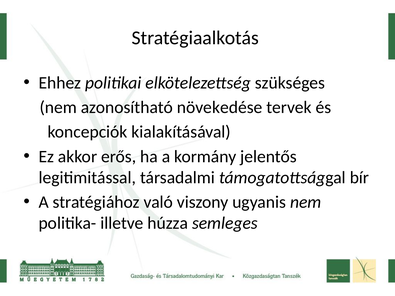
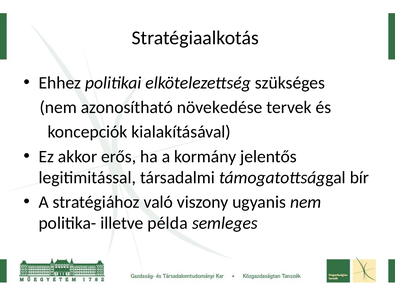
húzza: húzza -> példa (168, 223)
